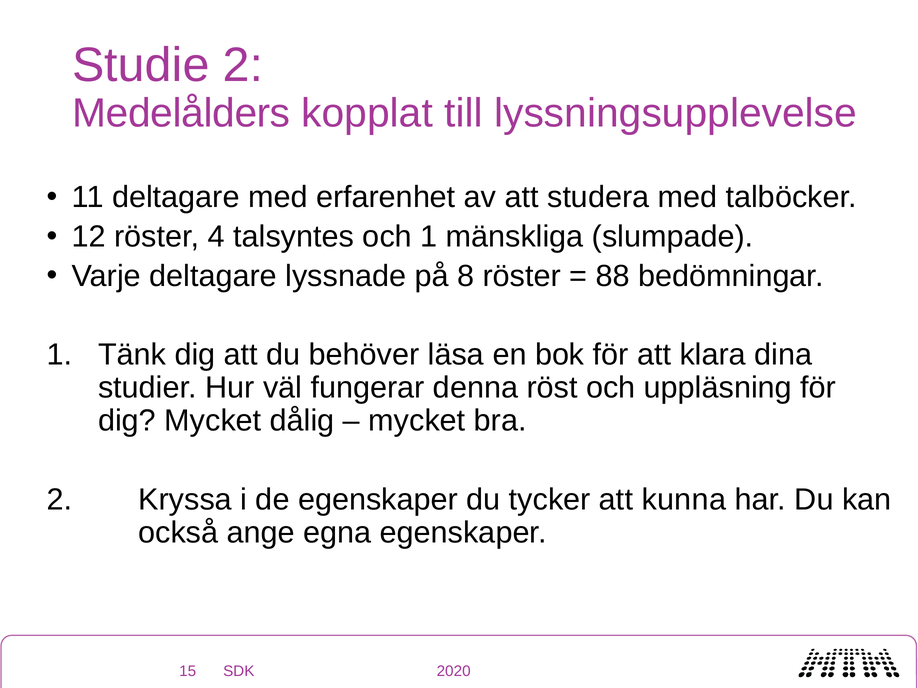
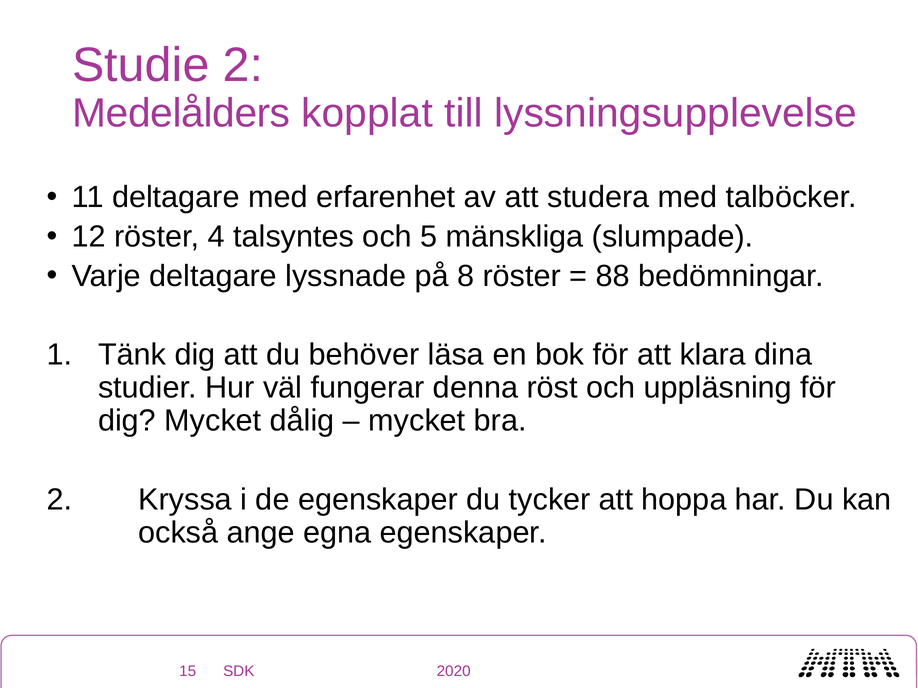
och 1: 1 -> 5 (429, 237)
kunna: kunna -> hoppa (684, 500)
